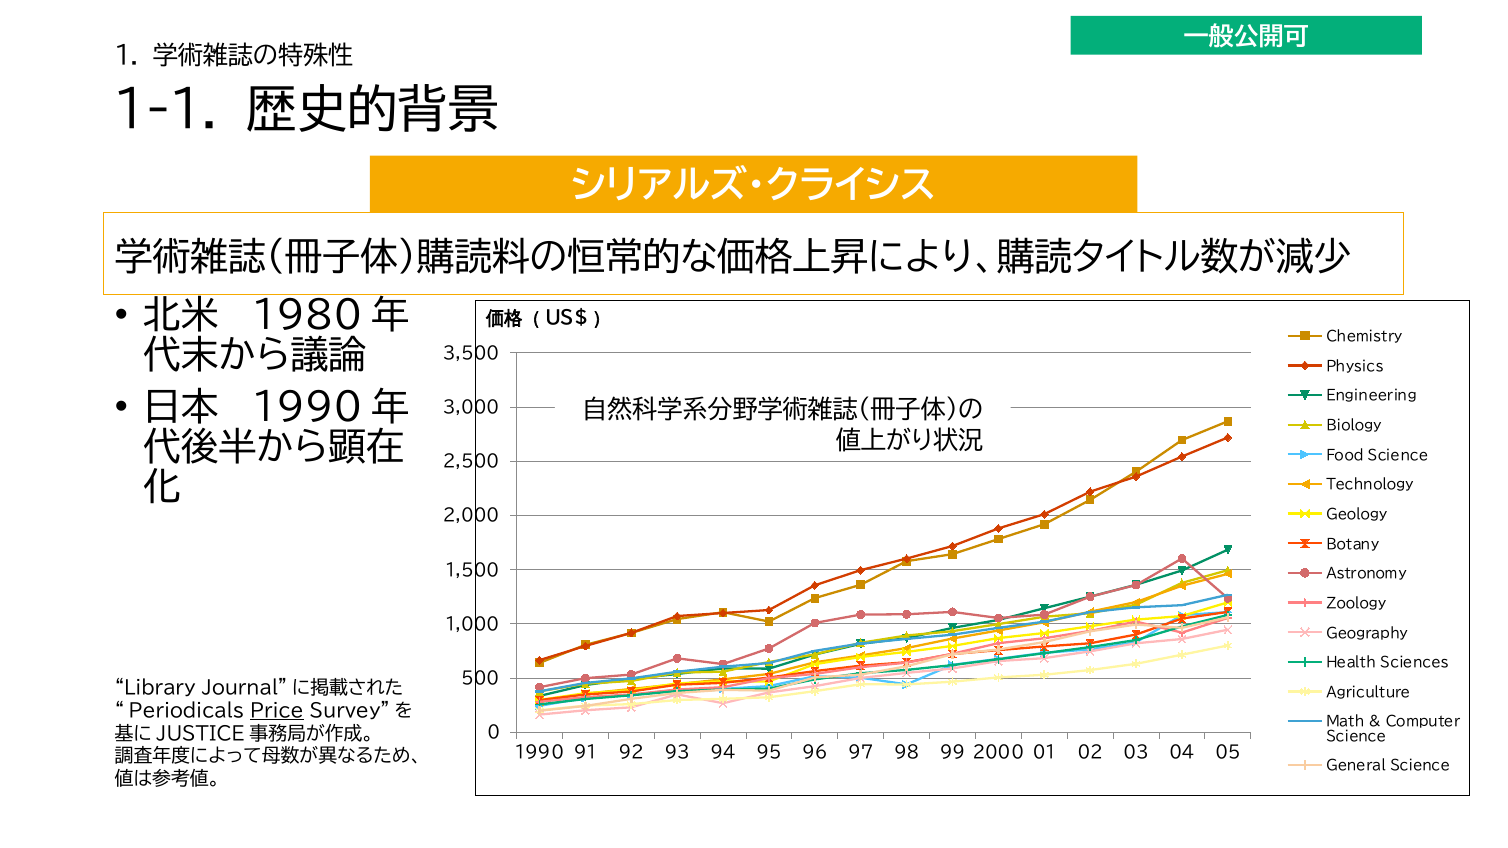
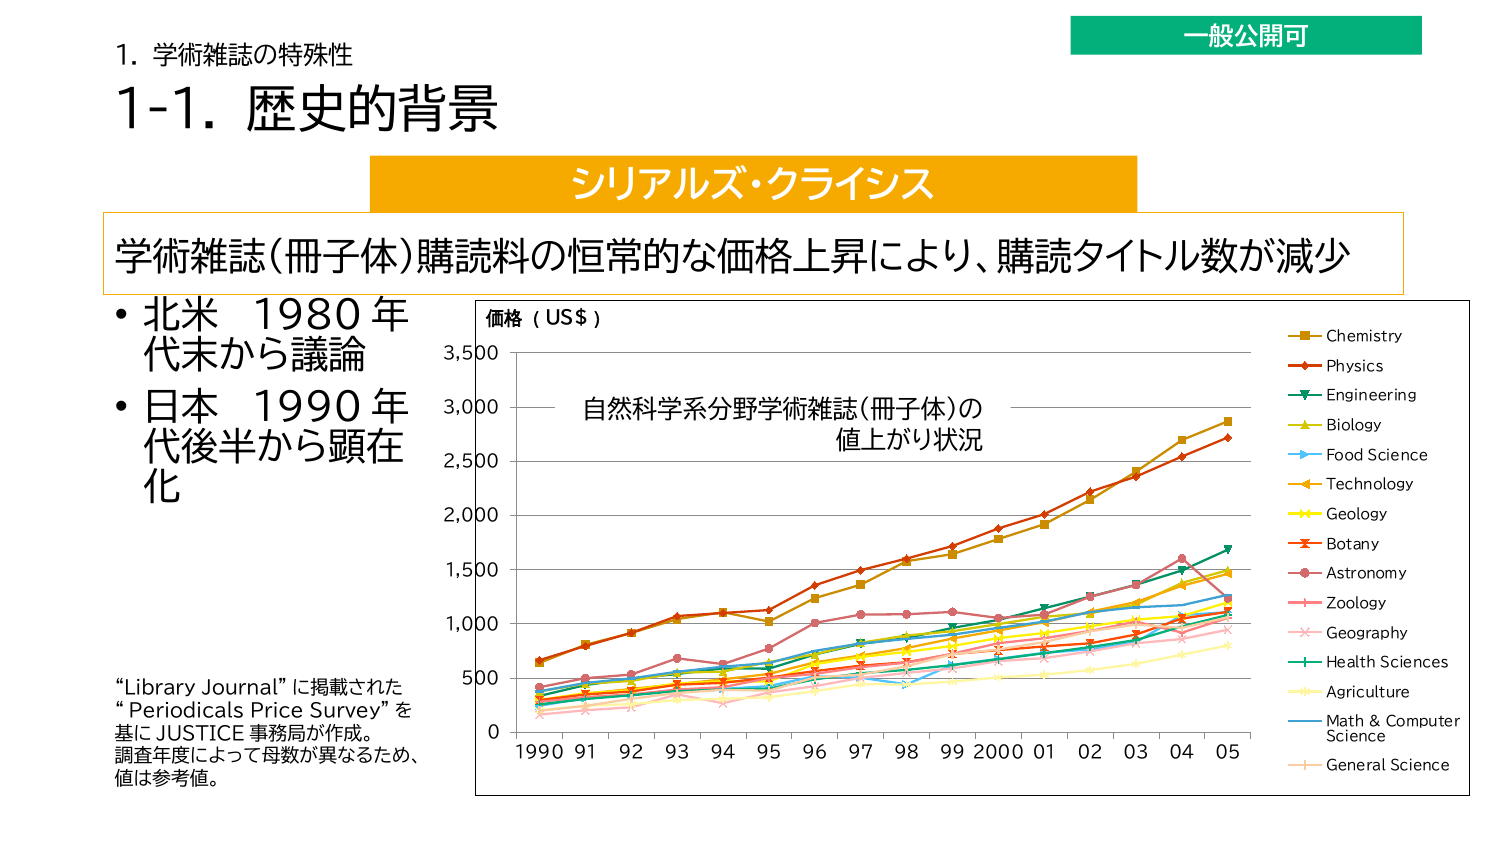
Price underline: present -> none (277, 711)
